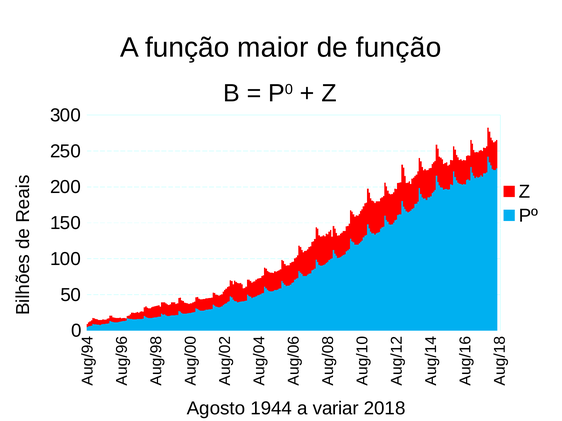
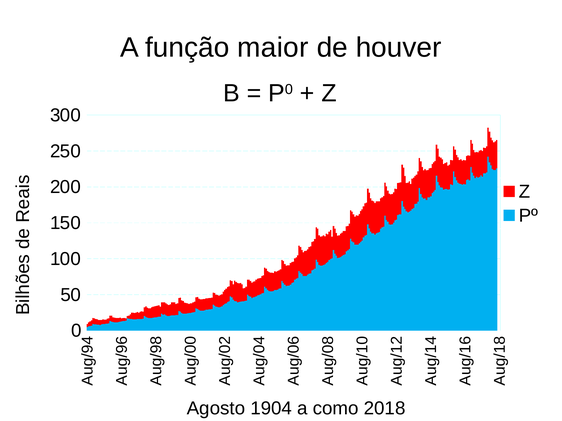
de função: função -> houver (399, 48)
1944: 1944 -> 1904 (271, 409)
variar: variar -> como (336, 409)
